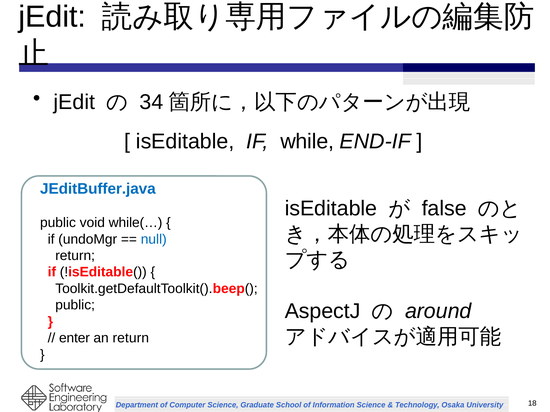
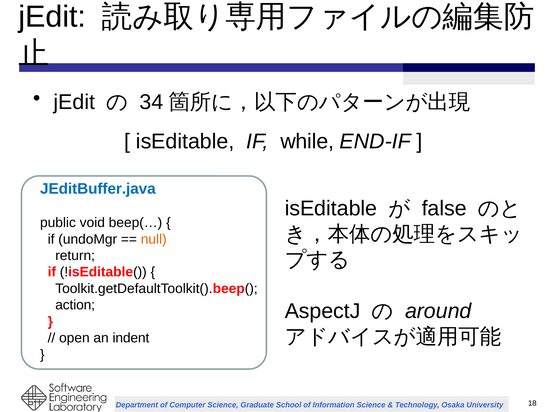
while(…: while(… -> beep(… (135, 223)
null colour: blue -> orange (154, 239)
public: public -> action (75, 305)
enter: enter -> open (74, 338)
an return: return -> indent (131, 338)
